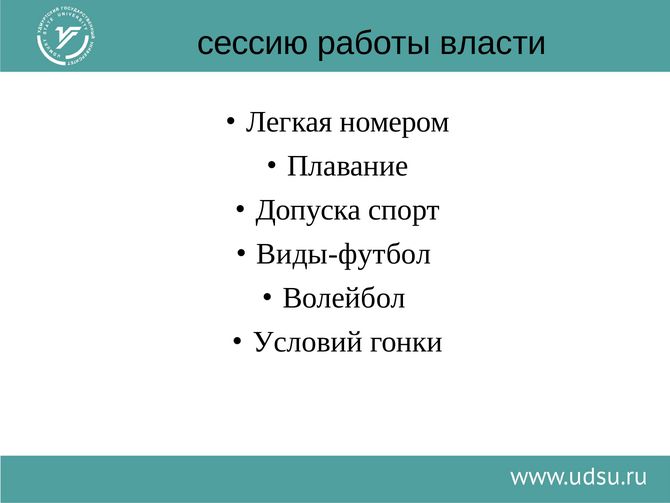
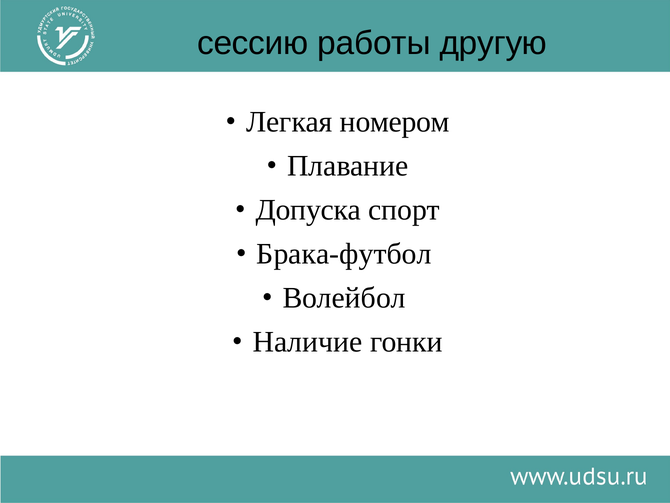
власти: власти -> другую (493, 43)
Виды-футбол: Виды-футбол -> Брака-футбол (344, 254)
Условий: Условий -> Наличие (308, 342)
